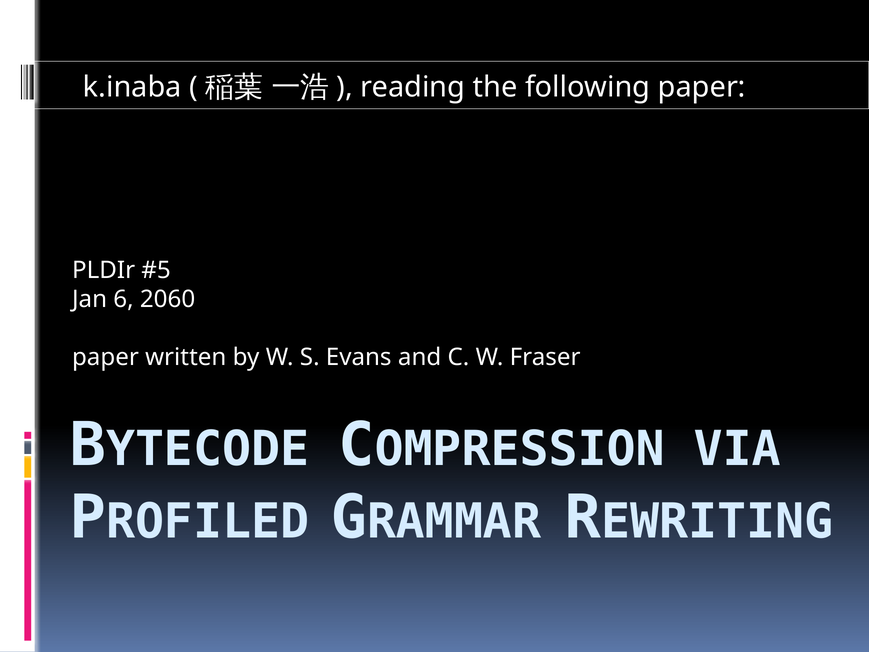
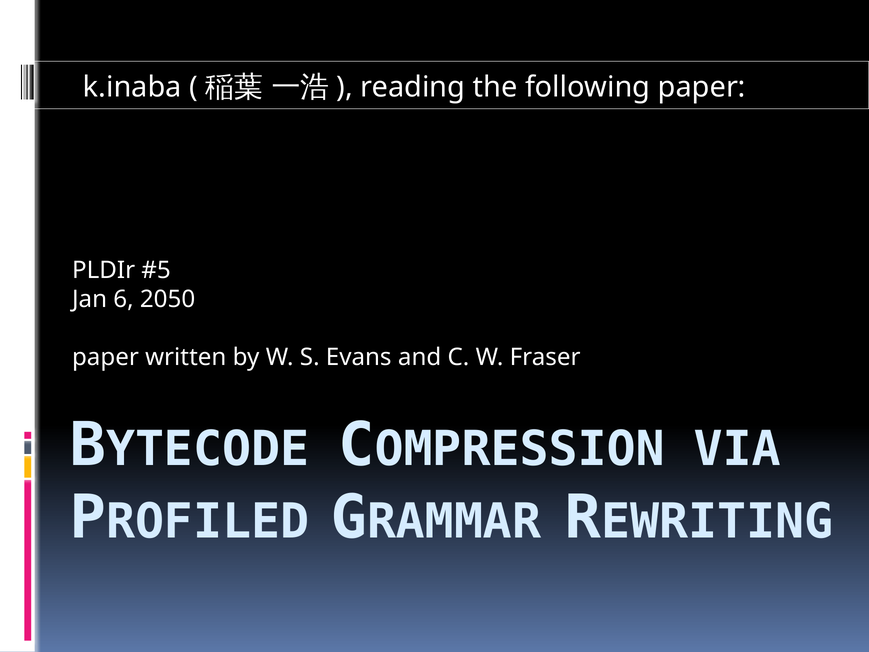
2060: 2060 -> 2050 (168, 299)
